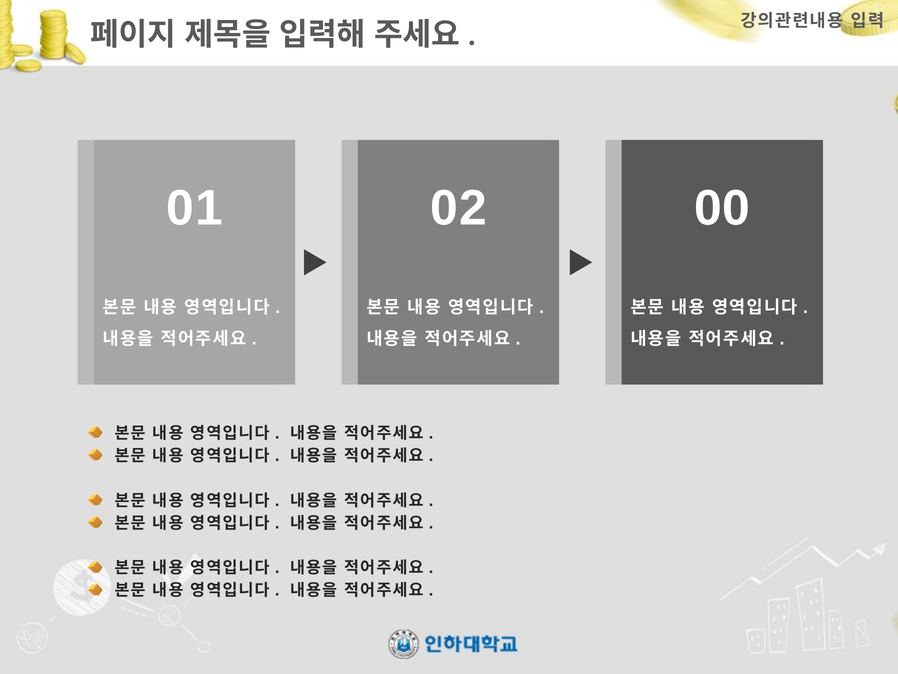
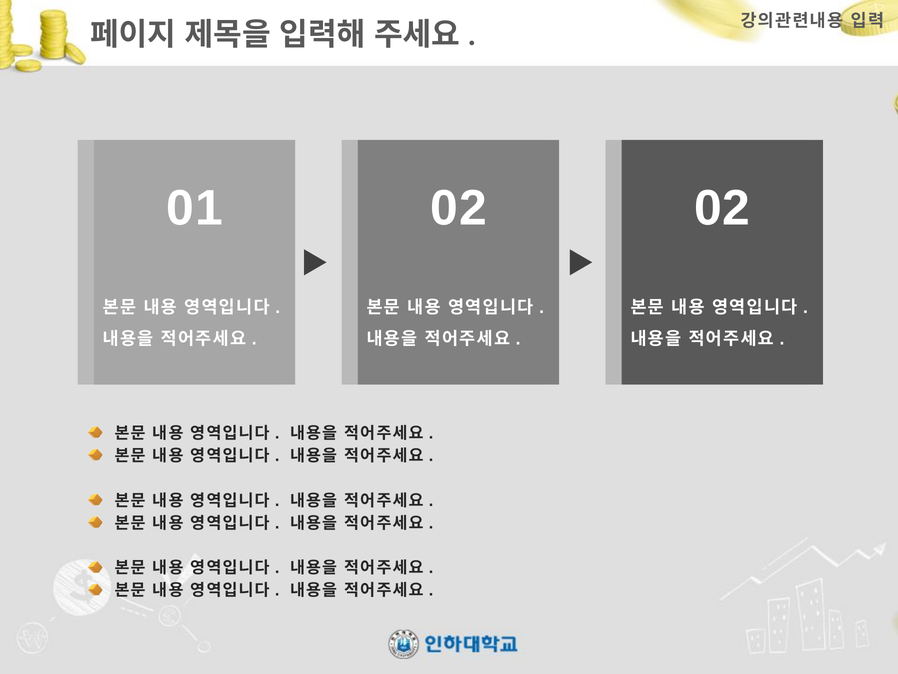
02 00: 00 -> 02 (722, 208)
